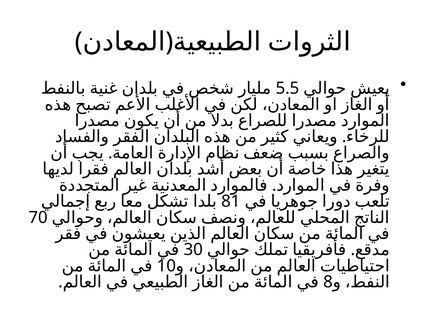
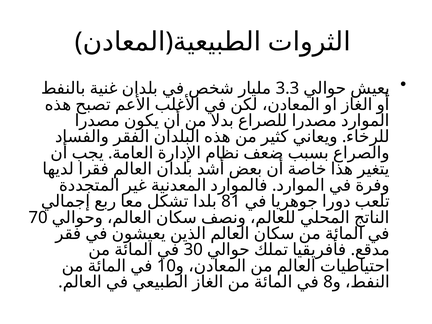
5.5: 5.5 -> 3.3 (287, 88)
